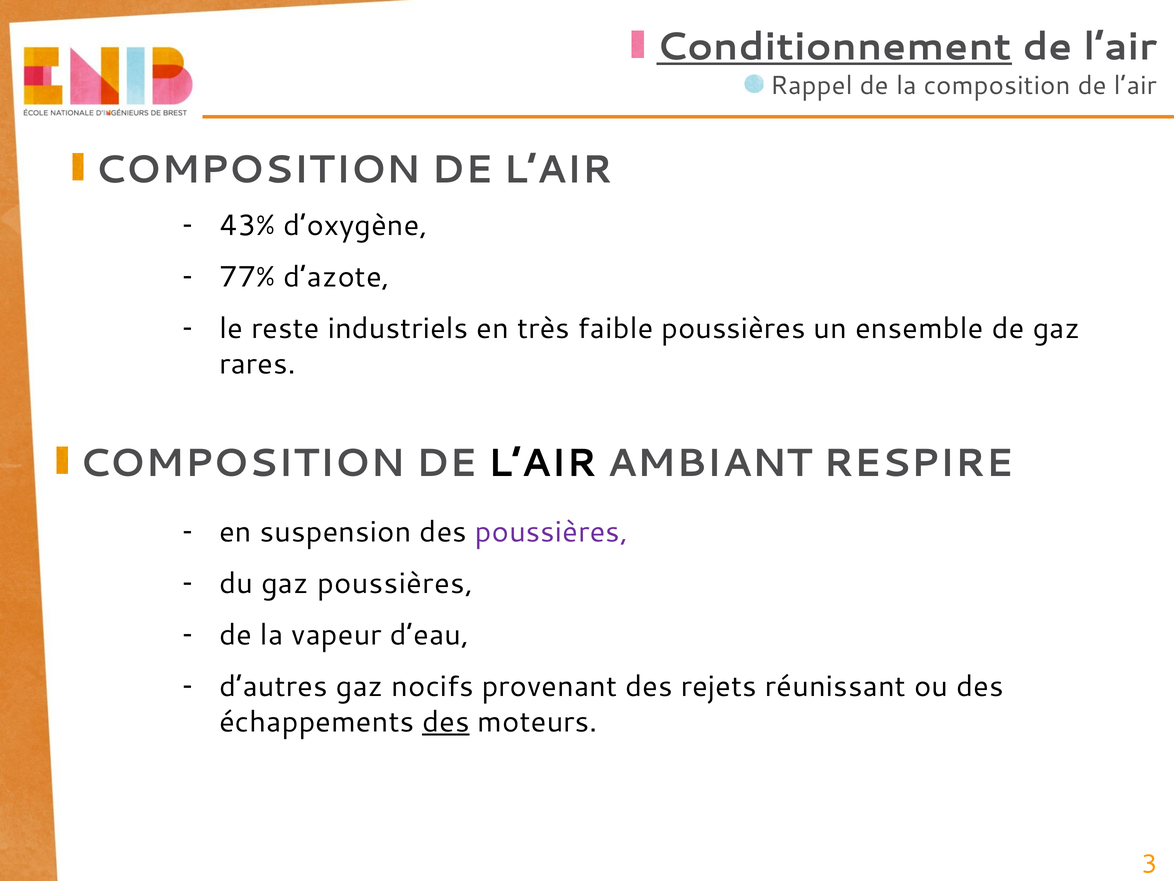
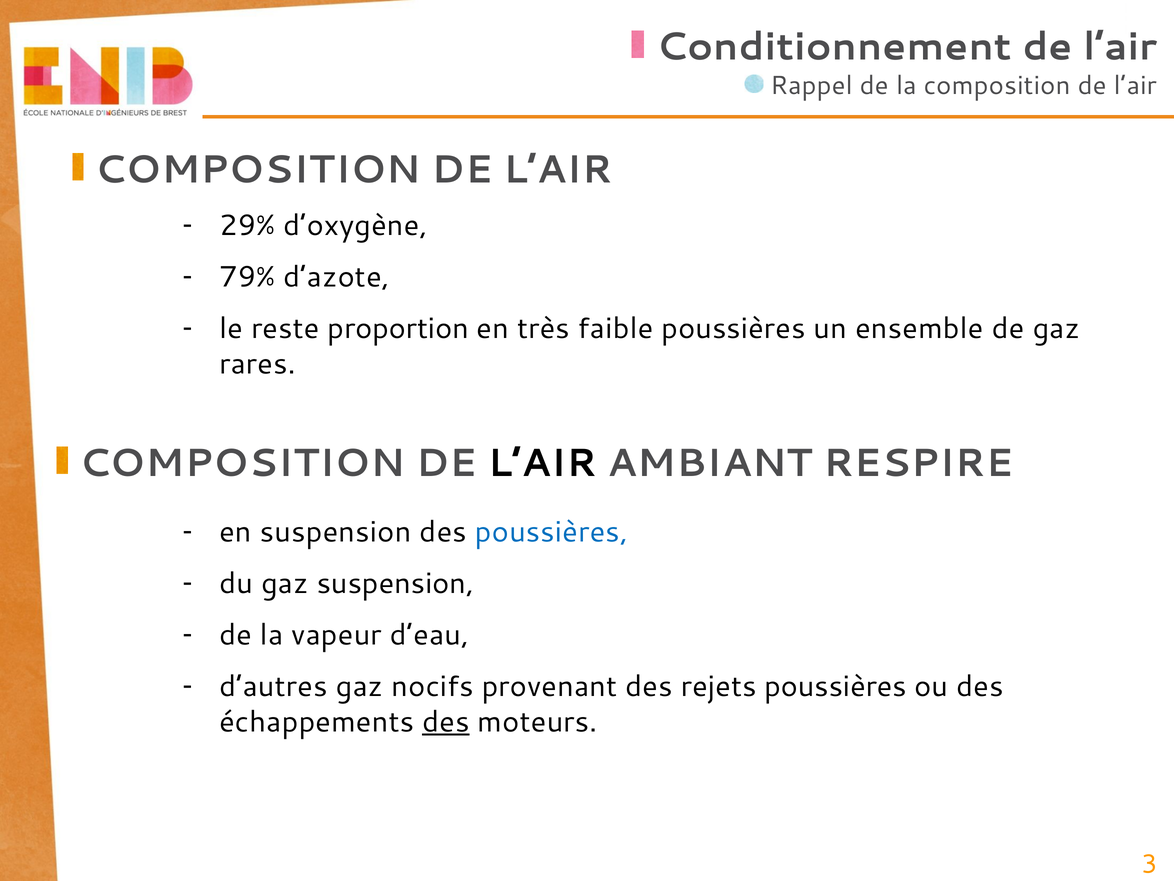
Conditionnement underline: present -> none (834, 47)
43%: 43% -> 29% (247, 225)
77%: 77% -> 79% (247, 277)
industriels: industriels -> proportion (398, 329)
poussières colour: purple -> blue (552, 532)
gaz poussières: poussières -> suspension (395, 583)
rejets réunissant: réunissant -> poussières (836, 686)
